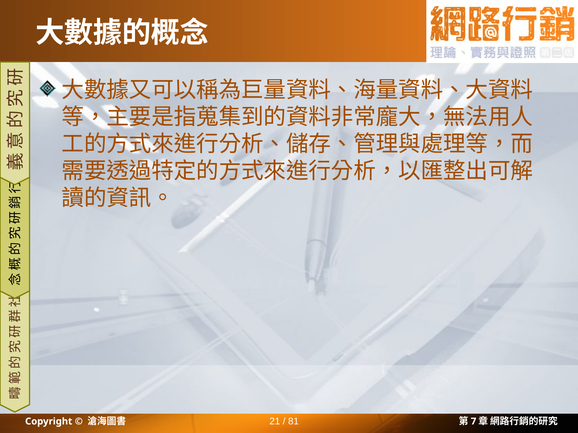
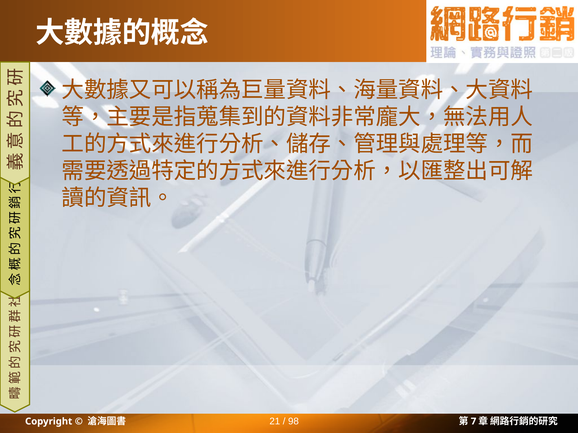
81: 81 -> 98 (293, 422)
